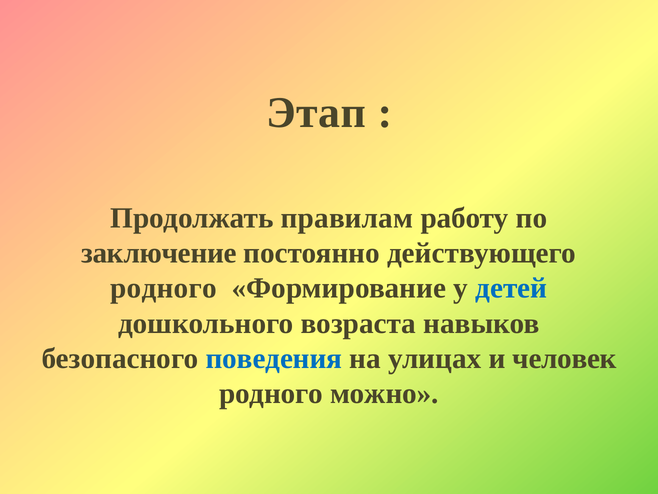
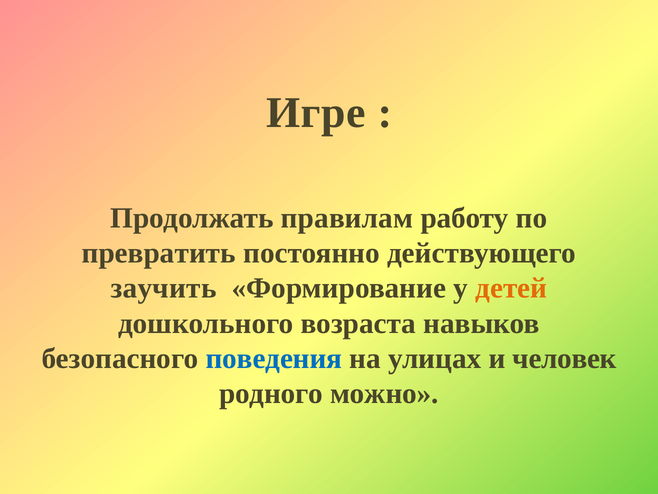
Этап: Этап -> Игре (316, 112)
заключение: заключение -> превратить (159, 253)
родного: родного -> заучить (164, 288)
детей colour: blue -> orange (511, 288)
